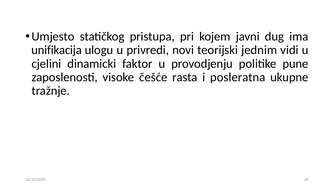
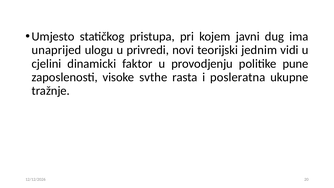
unifikacija: unifikacija -> unaprijed (57, 50)
češće: češće -> svthe (153, 77)
